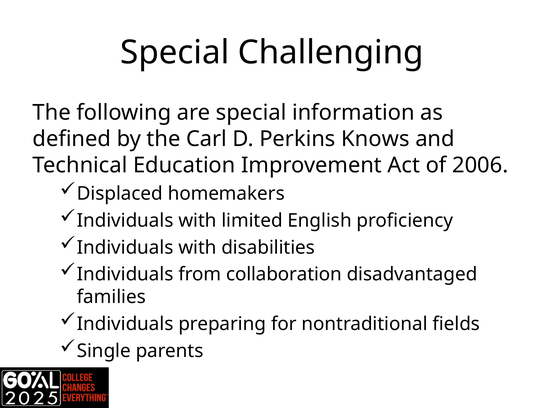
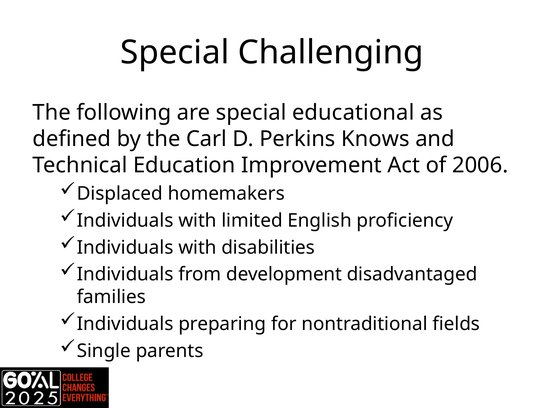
information: information -> educational (353, 113)
collaboration: collaboration -> development (284, 274)
